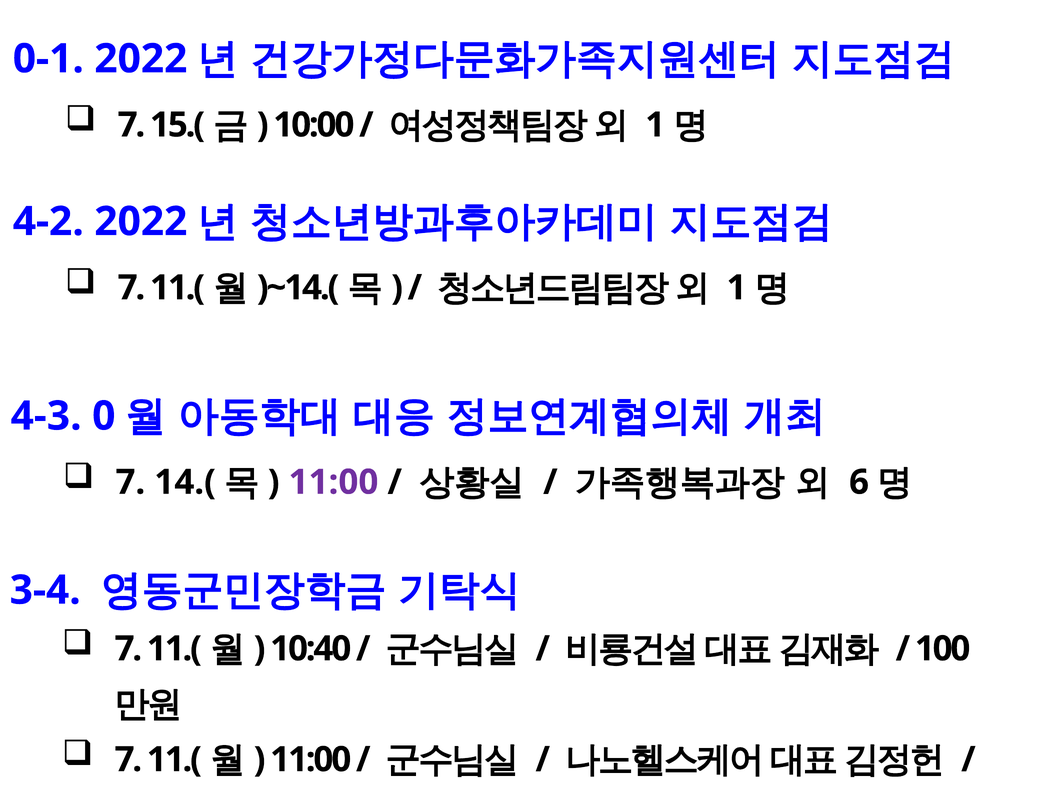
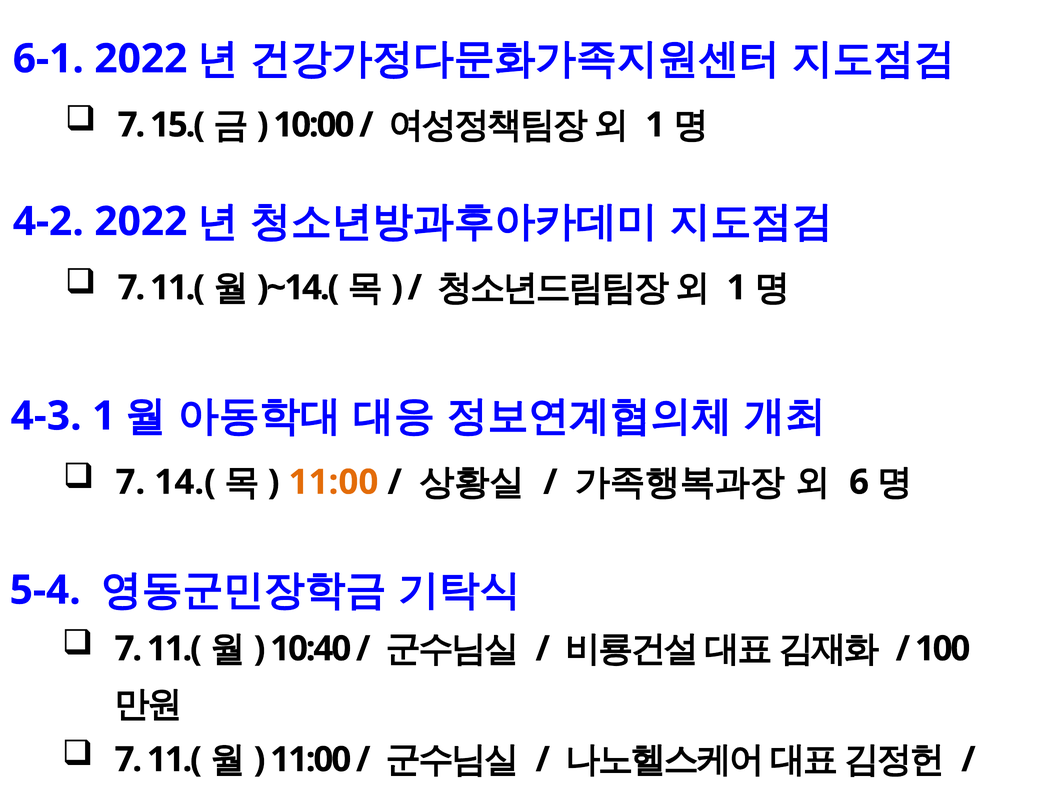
0-1: 0-1 -> 6-1 (48, 59)
4-3 0: 0 -> 1 (104, 416)
11:00 colour: purple -> orange (333, 482)
3-4: 3-4 -> 5-4 (45, 590)
